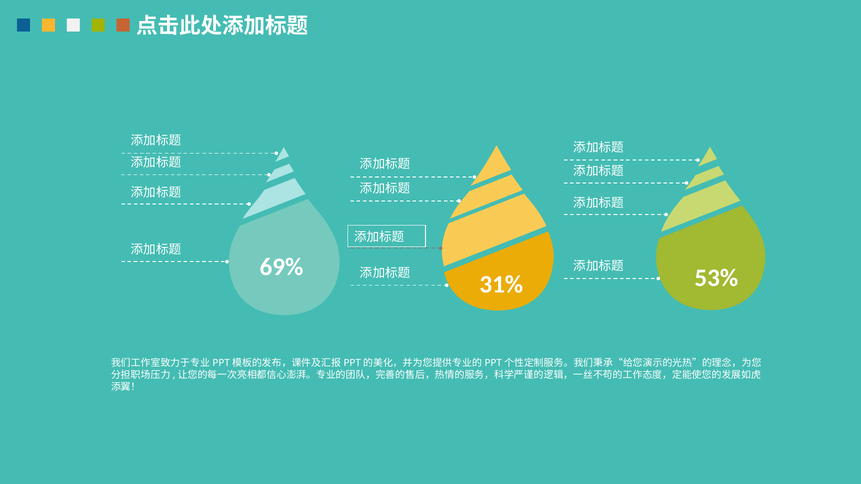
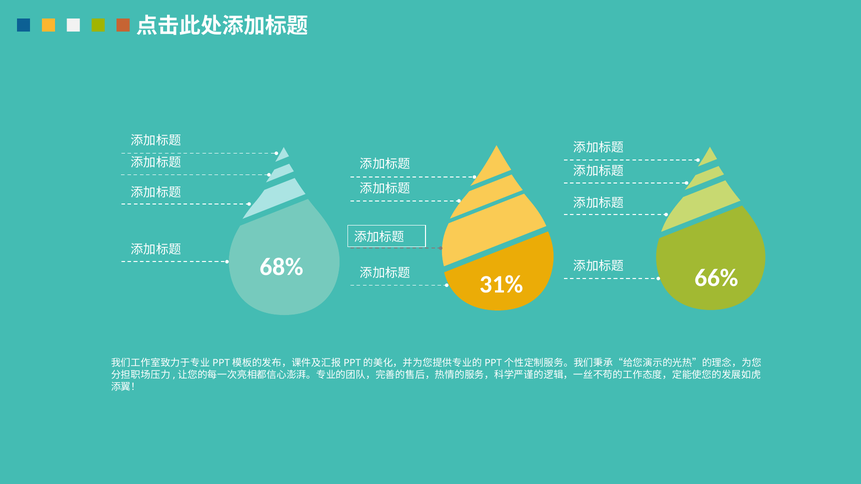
69%: 69% -> 68% (281, 267)
53%: 53% -> 66% (716, 278)
